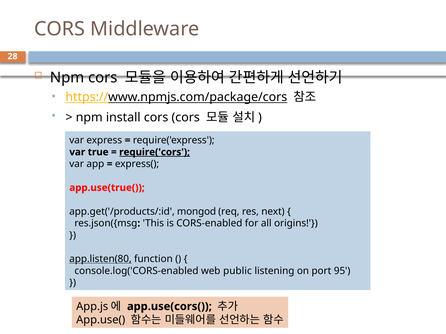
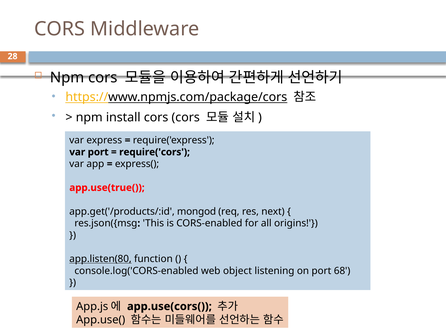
var true: true -> port (98, 152)
require('cors underline: present -> none (155, 152)
public: public -> object (237, 271)
95: 95 -> 68 (342, 271)
